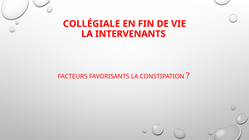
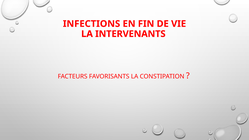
COLLÉGIALE: COLLÉGIALE -> INFECTIONS (92, 24)
